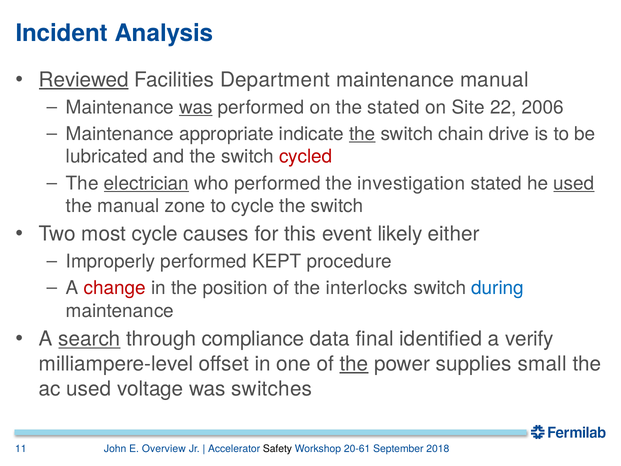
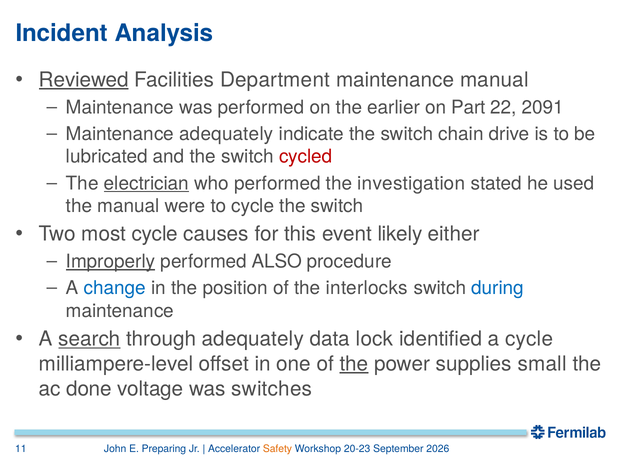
was underline: present -> none (196, 107)
the stated: stated -> earlier (394, 107)
Site: Site -> Part (468, 107)
2006: 2006 -> 2091 (543, 107)
Maintenance appropriate: appropriate -> adequately (226, 134)
the underline: present -> none (362, 134)
used underline: present -> none (574, 183)
zone: zone -> were (185, 206)
Improperly underline: none -> present (111, 261)
KEPT: KEPT -> ALSO (277, 261)
change colour: red -> blue (115, 288)
through compliance: compliance -> adequately (253, 339)
final: final -> lock (375, 339)
a verify: verify -> cycle (529, 339)
ac used: used -> done (89, 389)
Overview: Overview -> Preparing (164, 449)
Safety colour: black -> orange (277, 449)
20-61: 20-61 -> 20-23 (357, 449)
2018: 2018 -> 2026 (438, 449)
